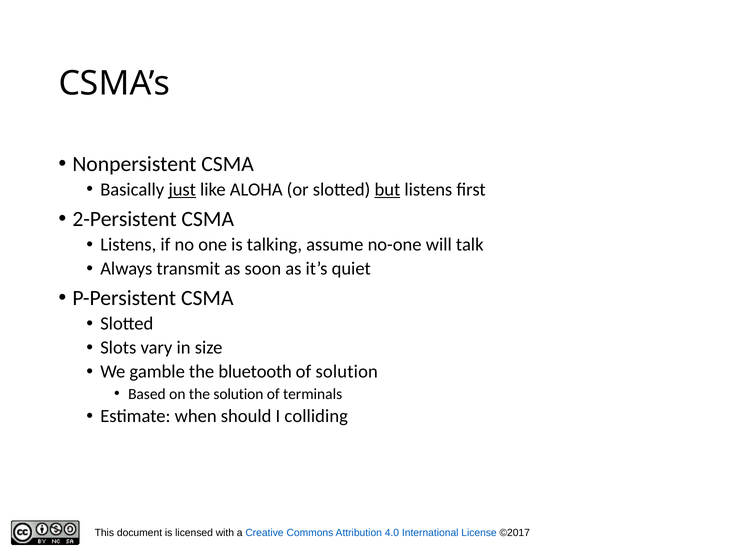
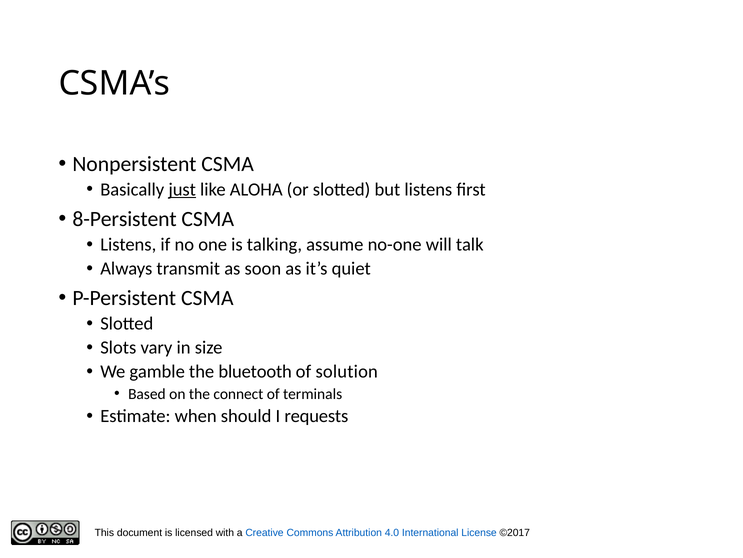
but underline: present -> none (387, 189)
2-Persistent: 2-Persistent -> 8-Persistent (125, 219)
the solution: solution -> connect (238, 393)
colliding: colliding -> requests (316, 416)
